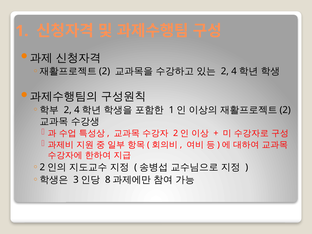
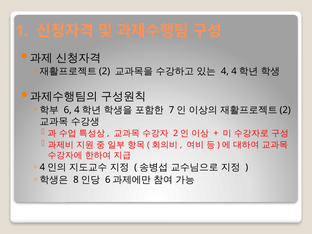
2: 2 -> 4 (225, 71)
2: 2 -> 6 (68, 110)
1: 1 -> 7 (172, 110)
2: 2 -> 4 (42, 167)
3: 3 -> 8 (76, 180)
8: 8 -> 6 (108, 180)
